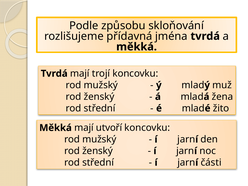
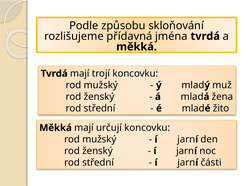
utvoří: utvoří -> určují (109, 128)
